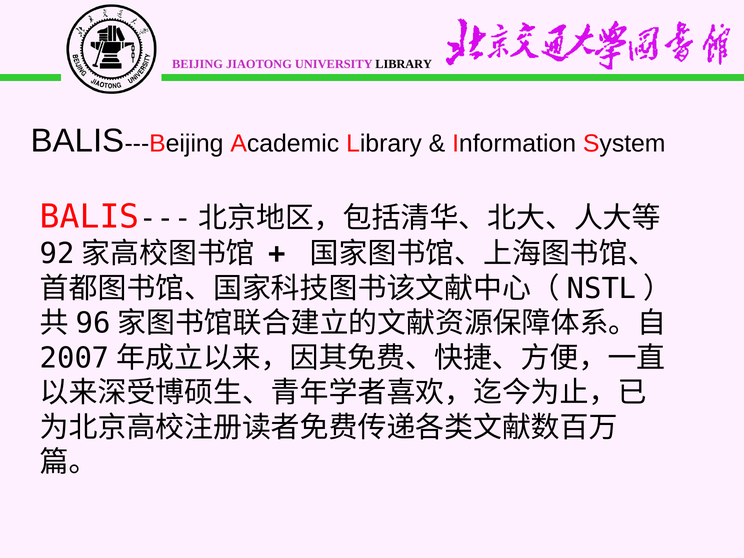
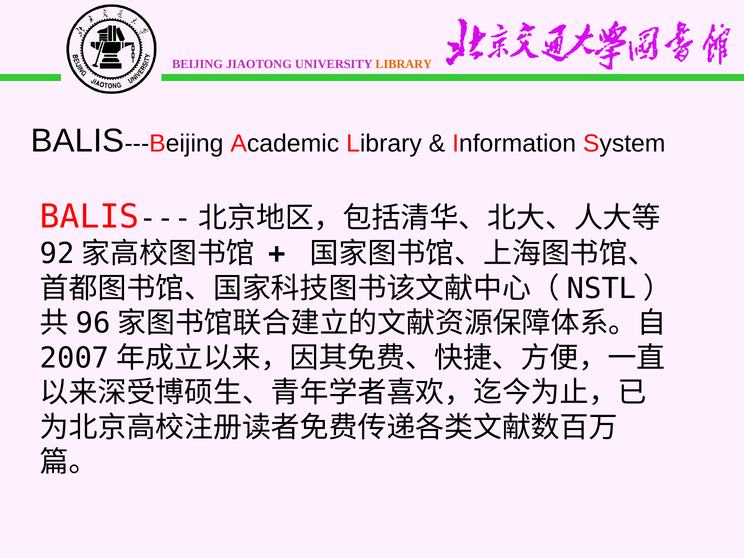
LIBRARY colour: black -> orange (404, 64)
